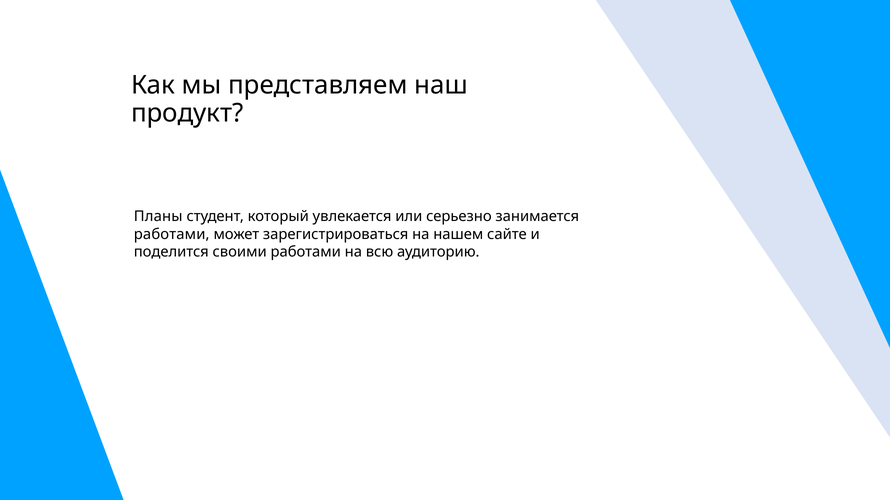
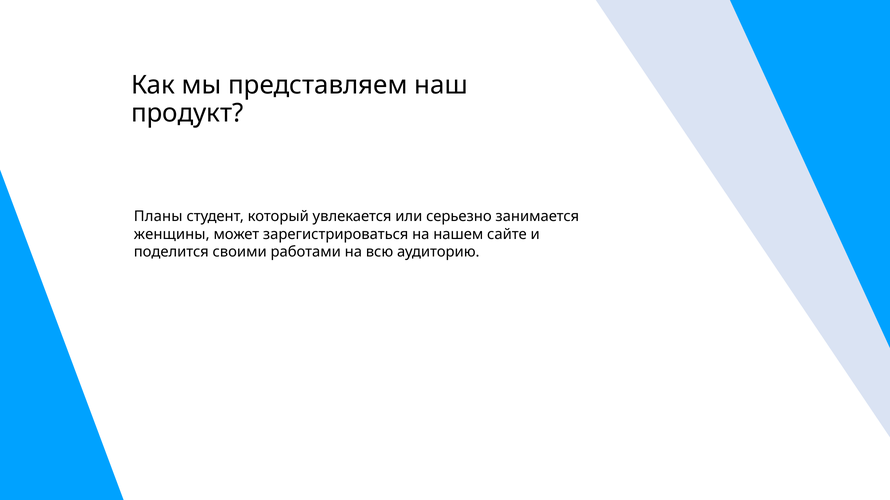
работами: работами -> женщины (172, 235)
